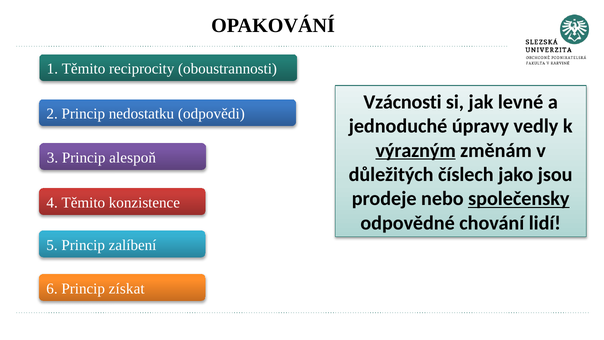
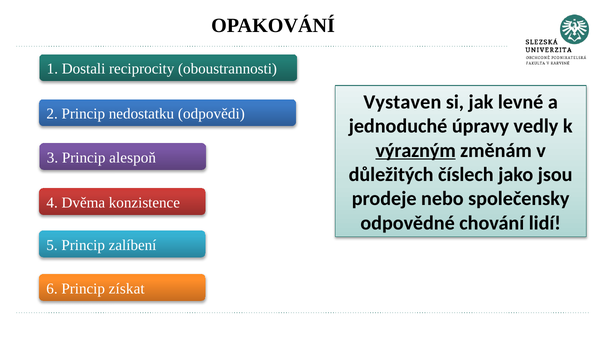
1 Těmito: Těmito -> Dostali (84, 69)
Vzácnosti: Vzácnosti -> Vystaven (402, 102)
společensky underline: present -> none (519, 199)
4 Těmito: Těmito -> Dvěma (83, 203)
